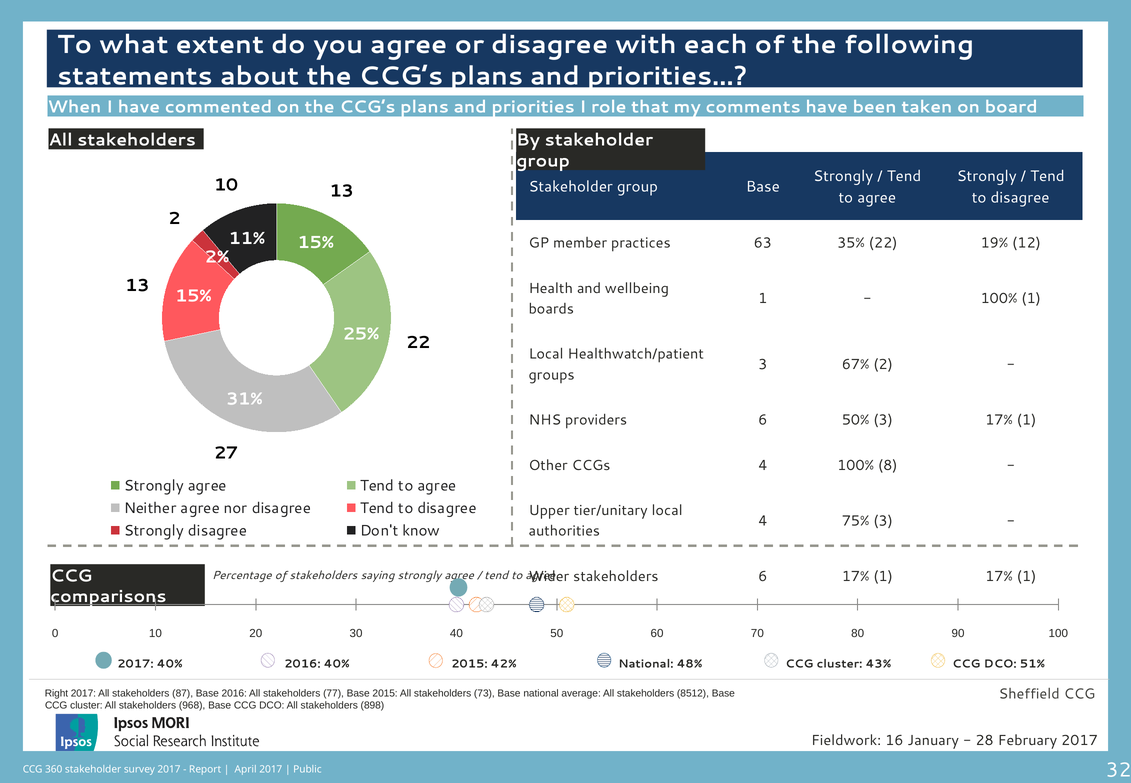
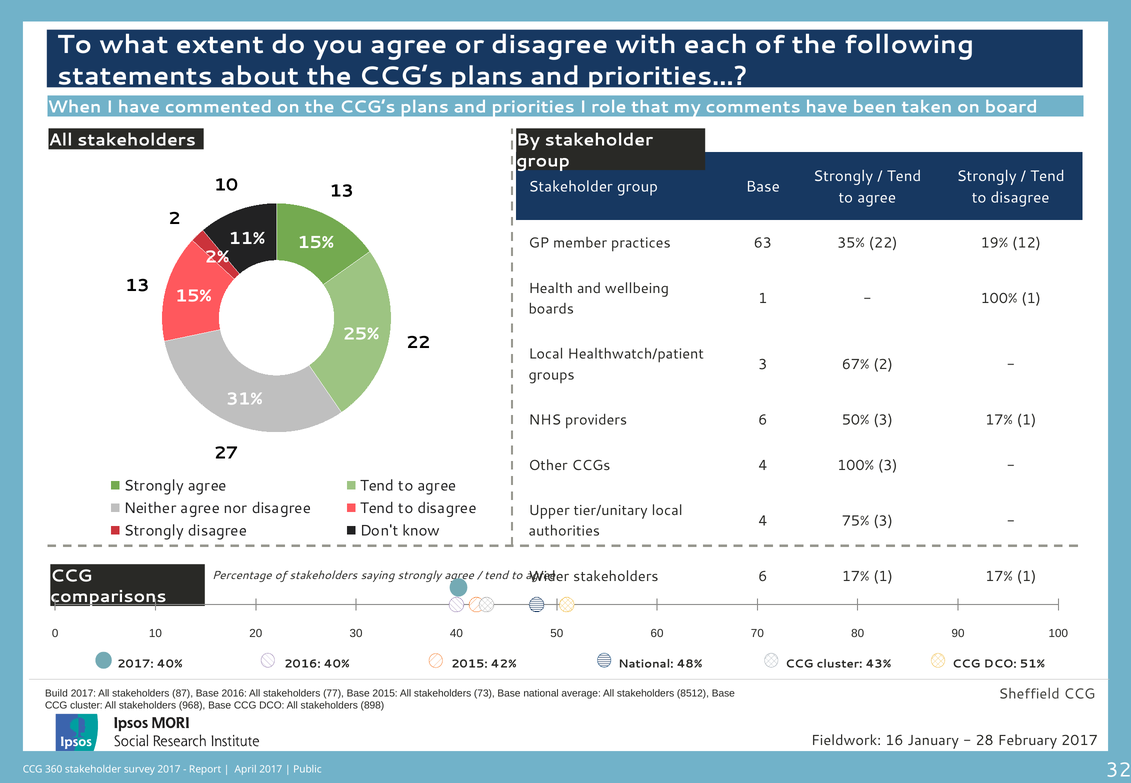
100% 8: 8 -> 3 (888, 465)
Right: Right -> Build (56, 693)
